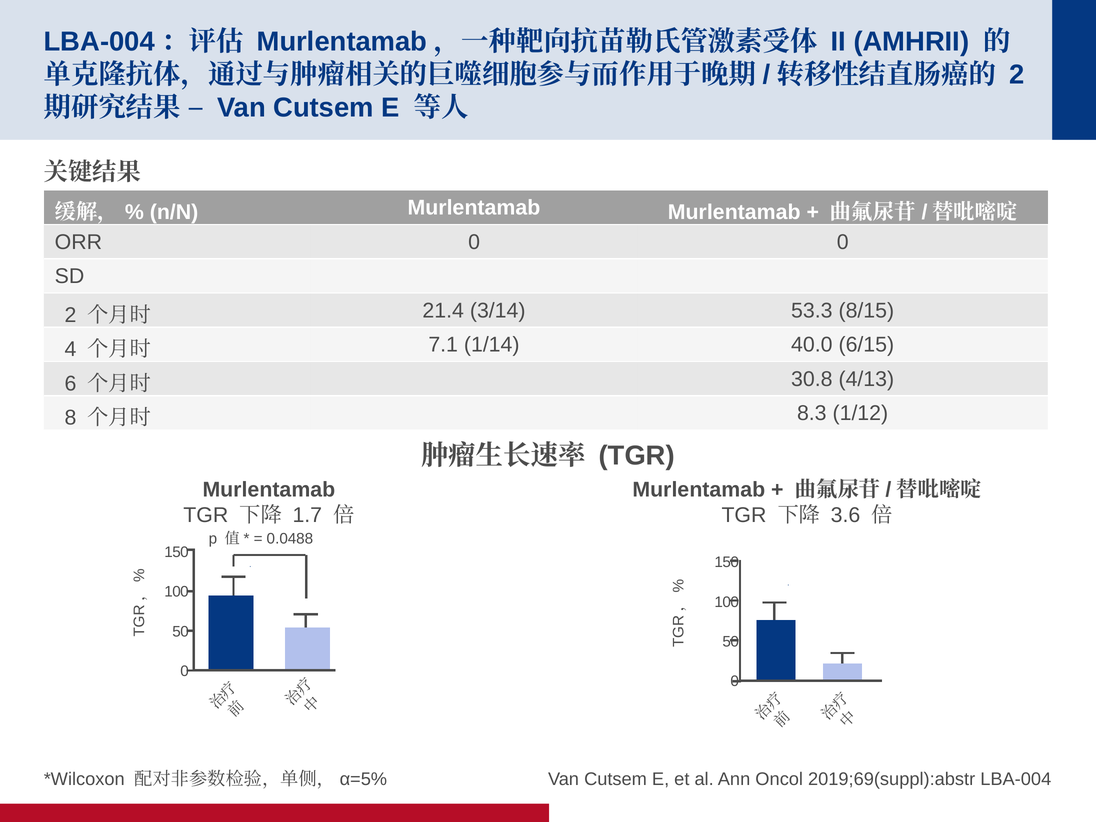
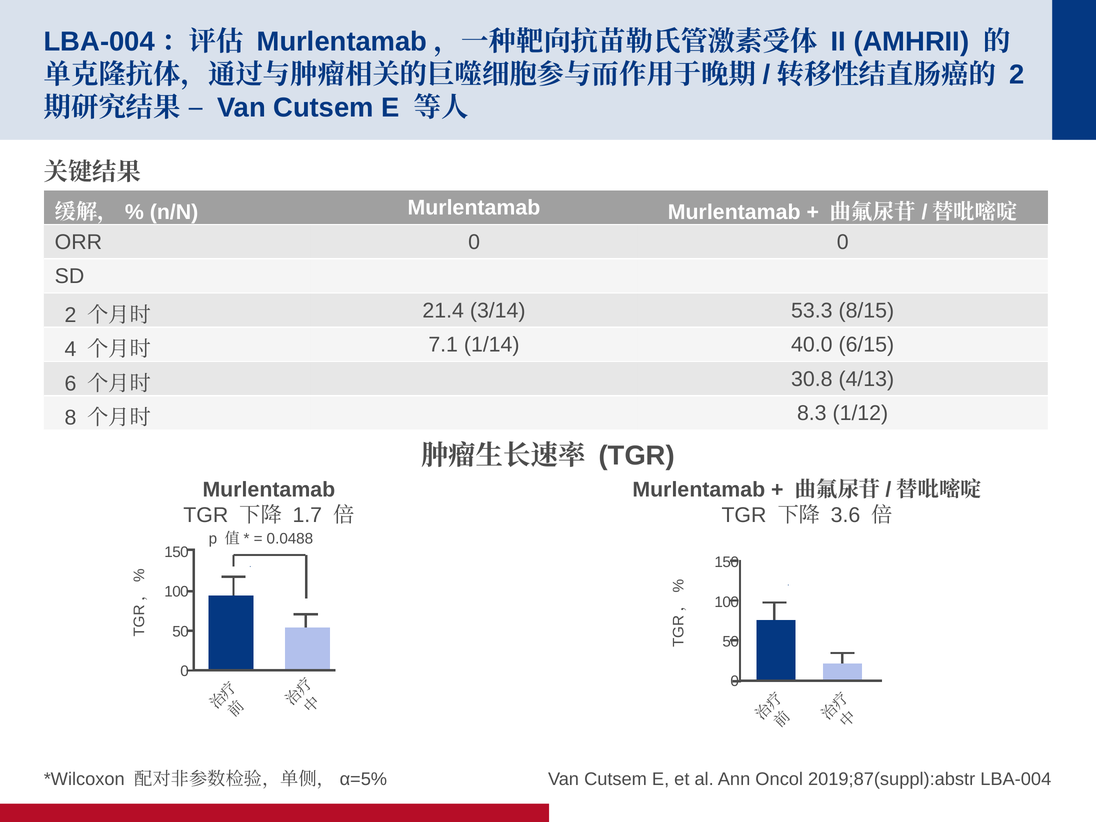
2019;69(suppl):abstr: 2019;69(suppl):abstr -> 2019;87(suppl):abstr (892, 779)
